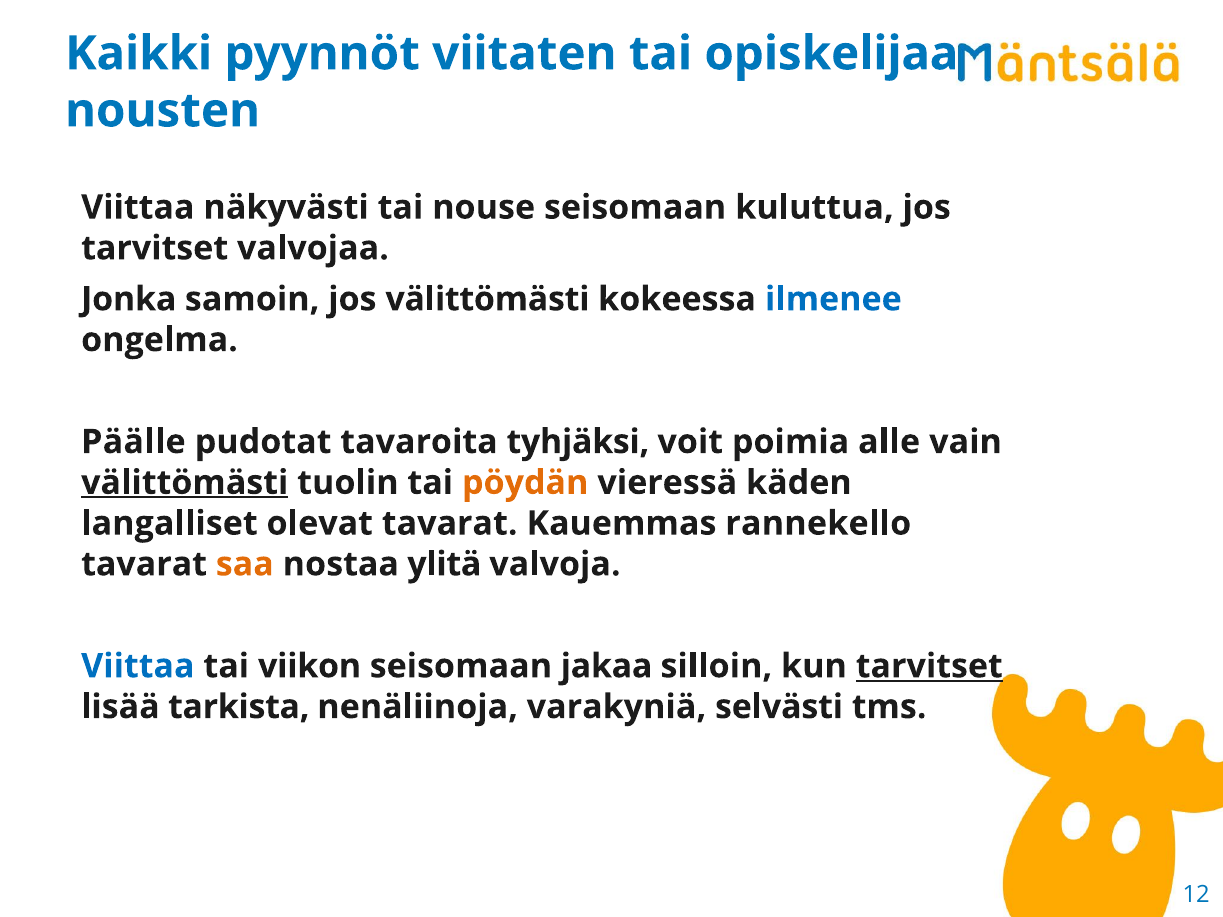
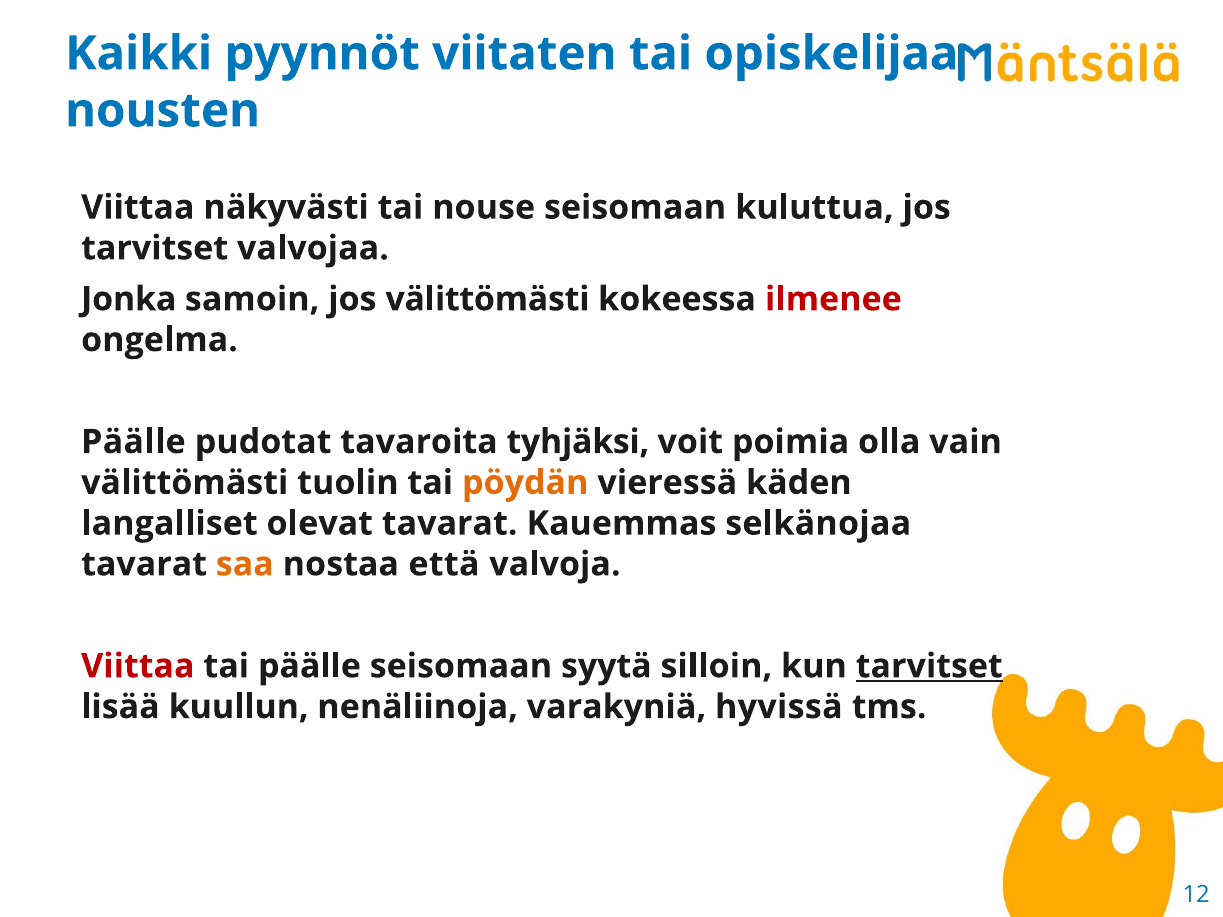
ilmenee colour: blue -> red (833, 299)
alle: alle -> olla (889, 442)
välittömästi underline: present -> none (185, 483)
rannekello: rannekello -> selkänojaa (818, 524)
ylitä: ylitä -> että (444, 564)
Viittaa colour: blue -> red (138, 666)
tai viikon: viikon -> päälle (309, 666)
jakaa: jakaa -> syytä (606, 666)
tarkista: tarkista -> kuullun (239, 707)
selvästi: selvästi -> hyvissä (779, 707)
